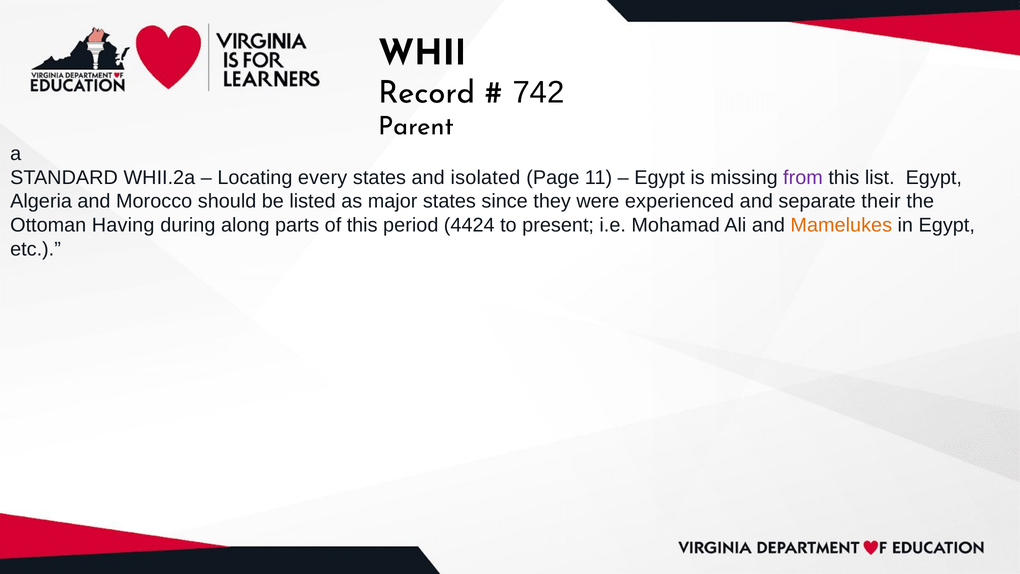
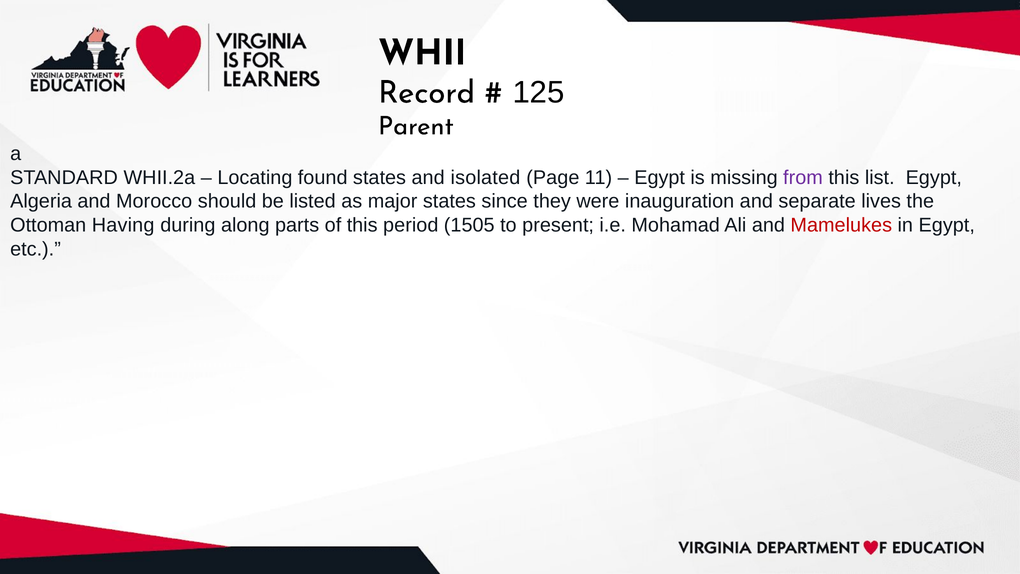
742: 742 -> 125 (539, 92)
every: every -> found (323, 177)
experienced: experienced -> inauguration (680, 201)
their: their -> lives (881, 201)
4424: 4424 -> 1505 (469, 225)
Mamelukes colour: orange -> red (841, 225)
